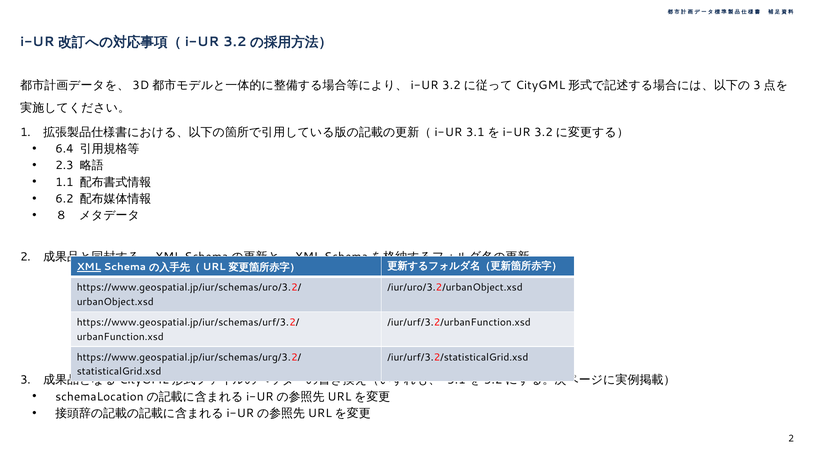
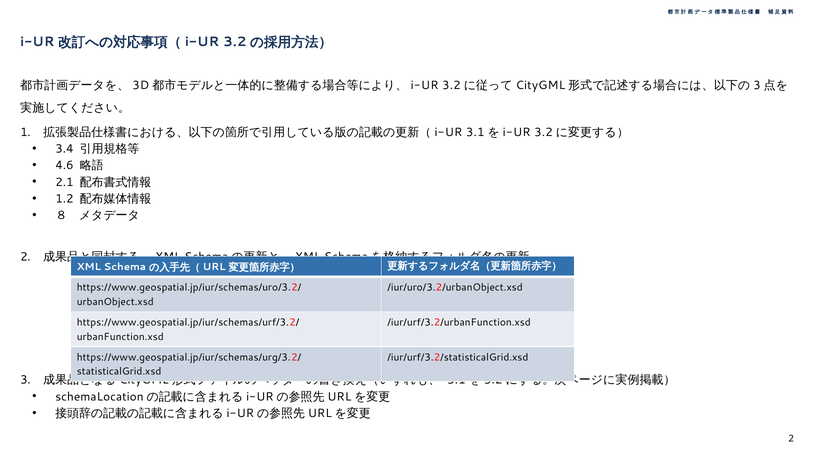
6.4: 6.4 -> 3.4 (64, 149)
2.3: 2.3 -> 4.6 (64, 166)
1.1: 1.1 -> 2.1 (64, 182)
6.2: 6.2 -> 1.2 (64, 199)
XML underline: present -> none (89, 267)
